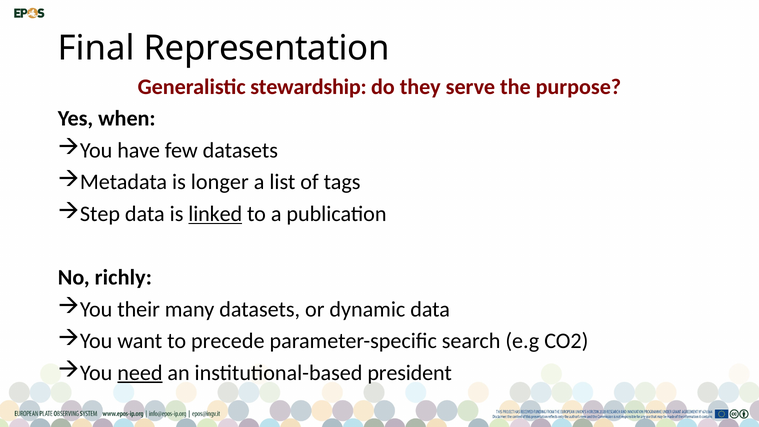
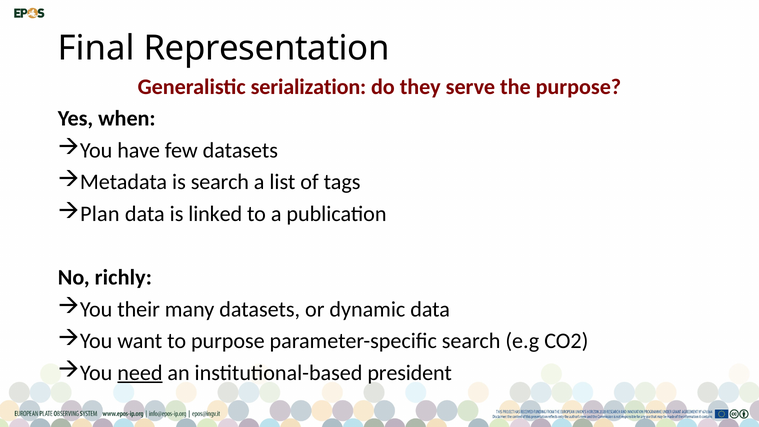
stewardship: stewardship -> serialization (308, 87)
is longer: longer -> search (220, 182)
Step: Step -> Plan (100, 214)
linked underline: present -> none (215, 214)
to precede: precede -> purpose (228, 341)
